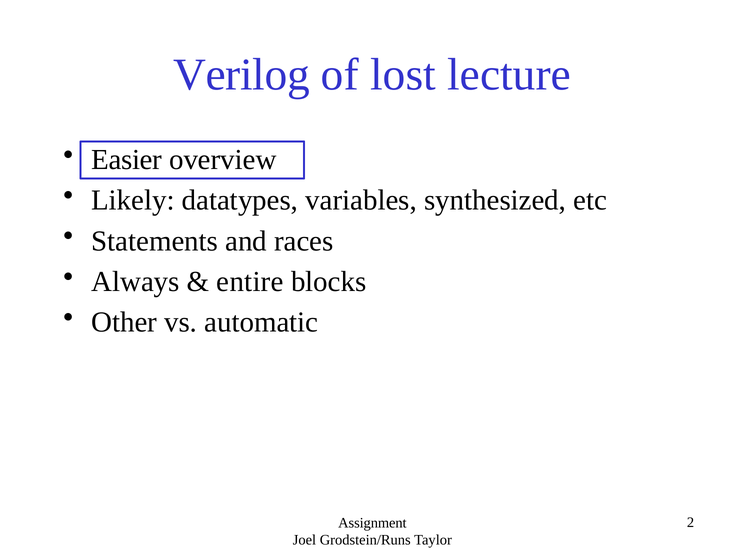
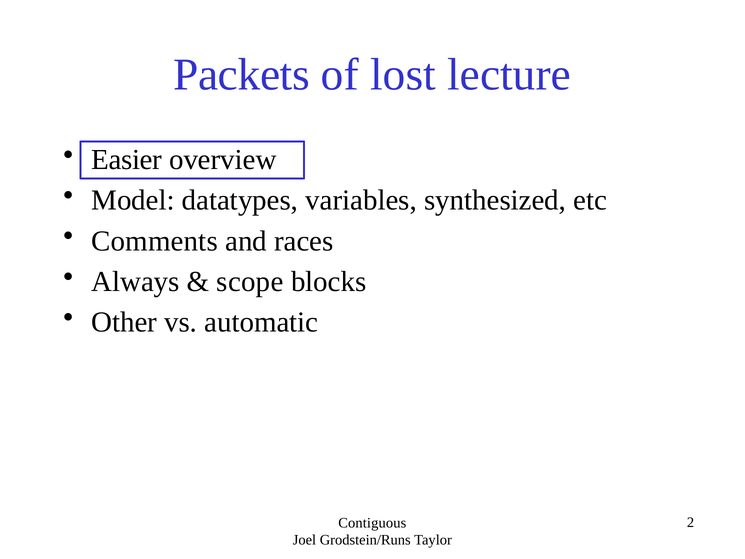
Verilog: Verilog -> Packets (242, 75)
Likely: Likely -> Model (133, 200)
Statements: Statements -> Comments (155, 241)
entire: entire -> scope (250, 282)
Assignment: Assignment -> Contiguous (372, 523)
